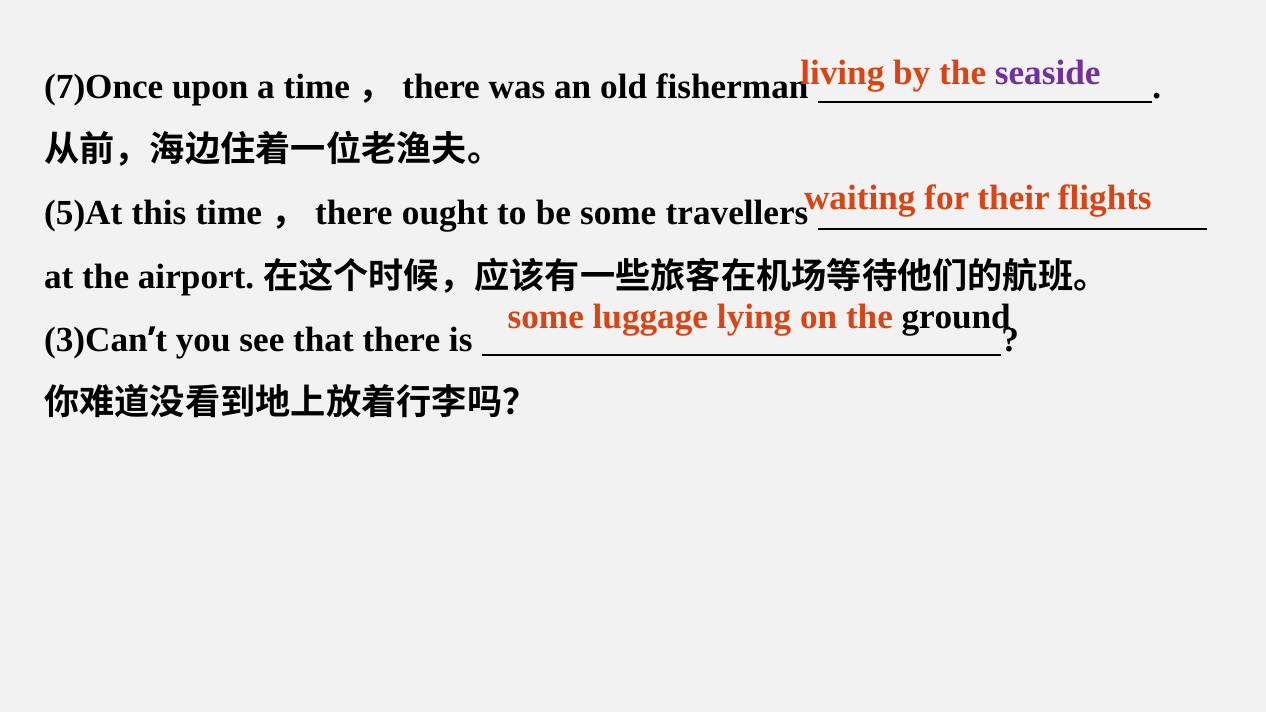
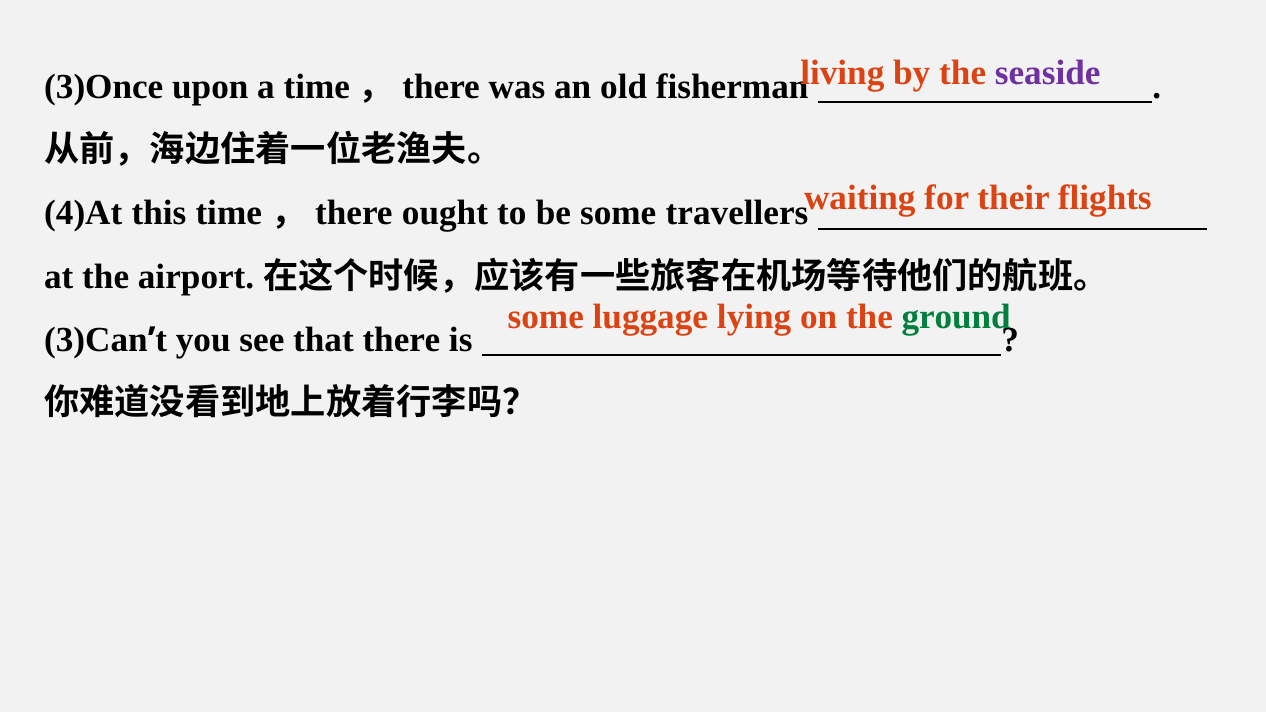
7)Once: 7)Once -> 3)Once (104, 87)
5)At: 5)At -> 4)At (83, 213)
ground colour: black -> green (956, 317)
